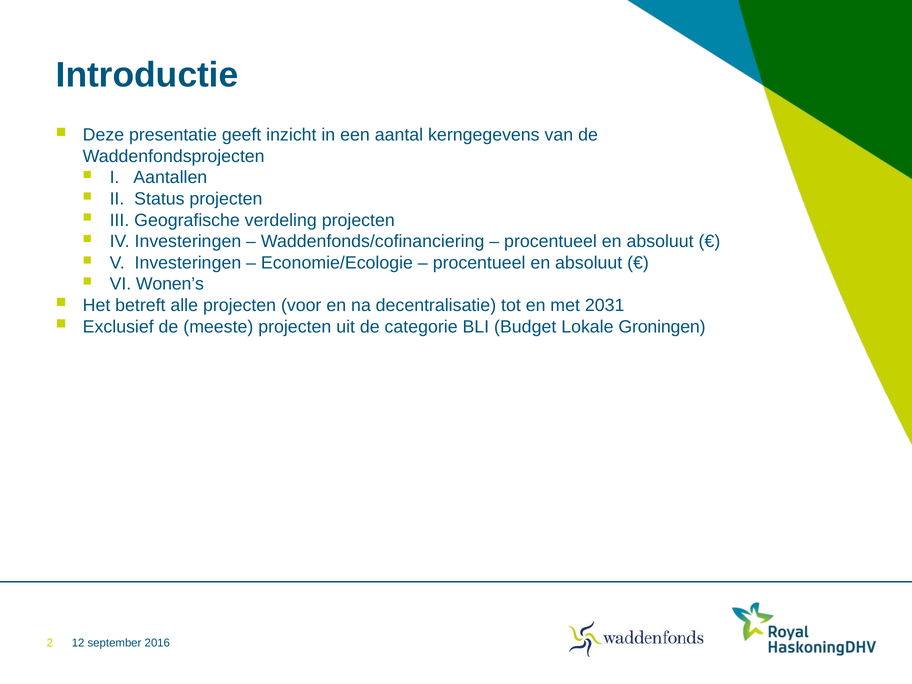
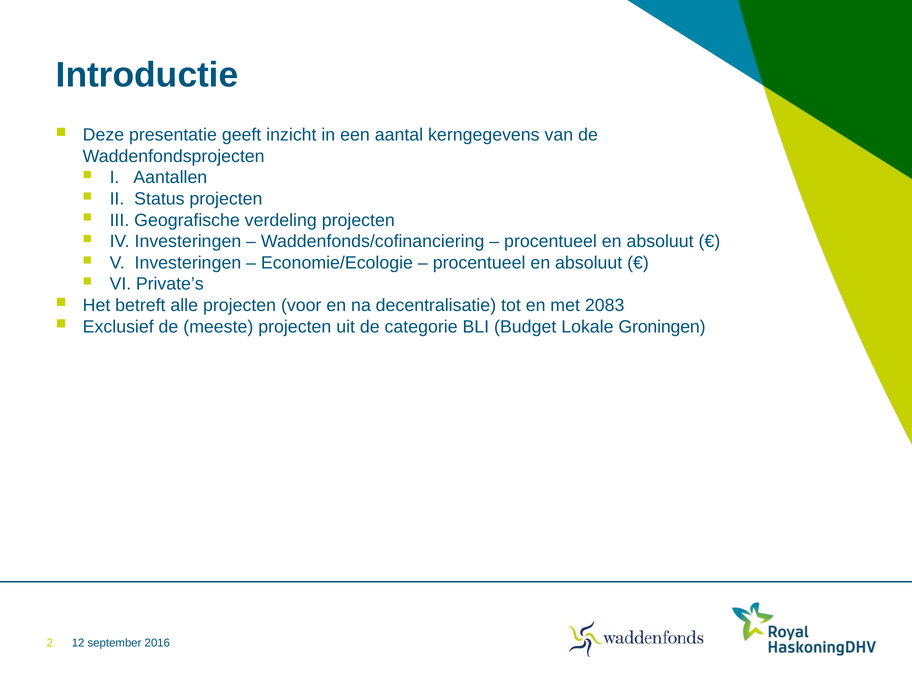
Wonen’s: Wonen’s -> Private’s (170, 284)
2031: 2031 -> 2083 (605, 305)
